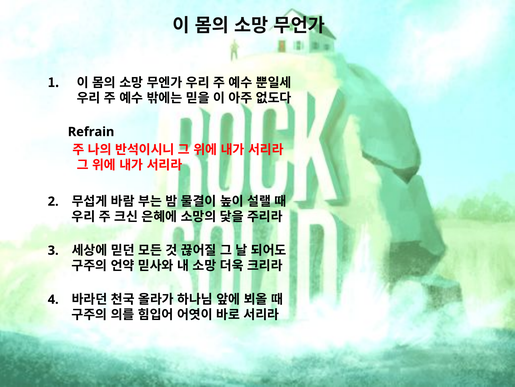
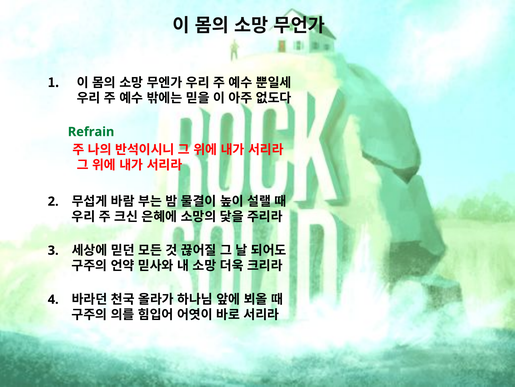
Refrain colour: black -> green (91, 132)
